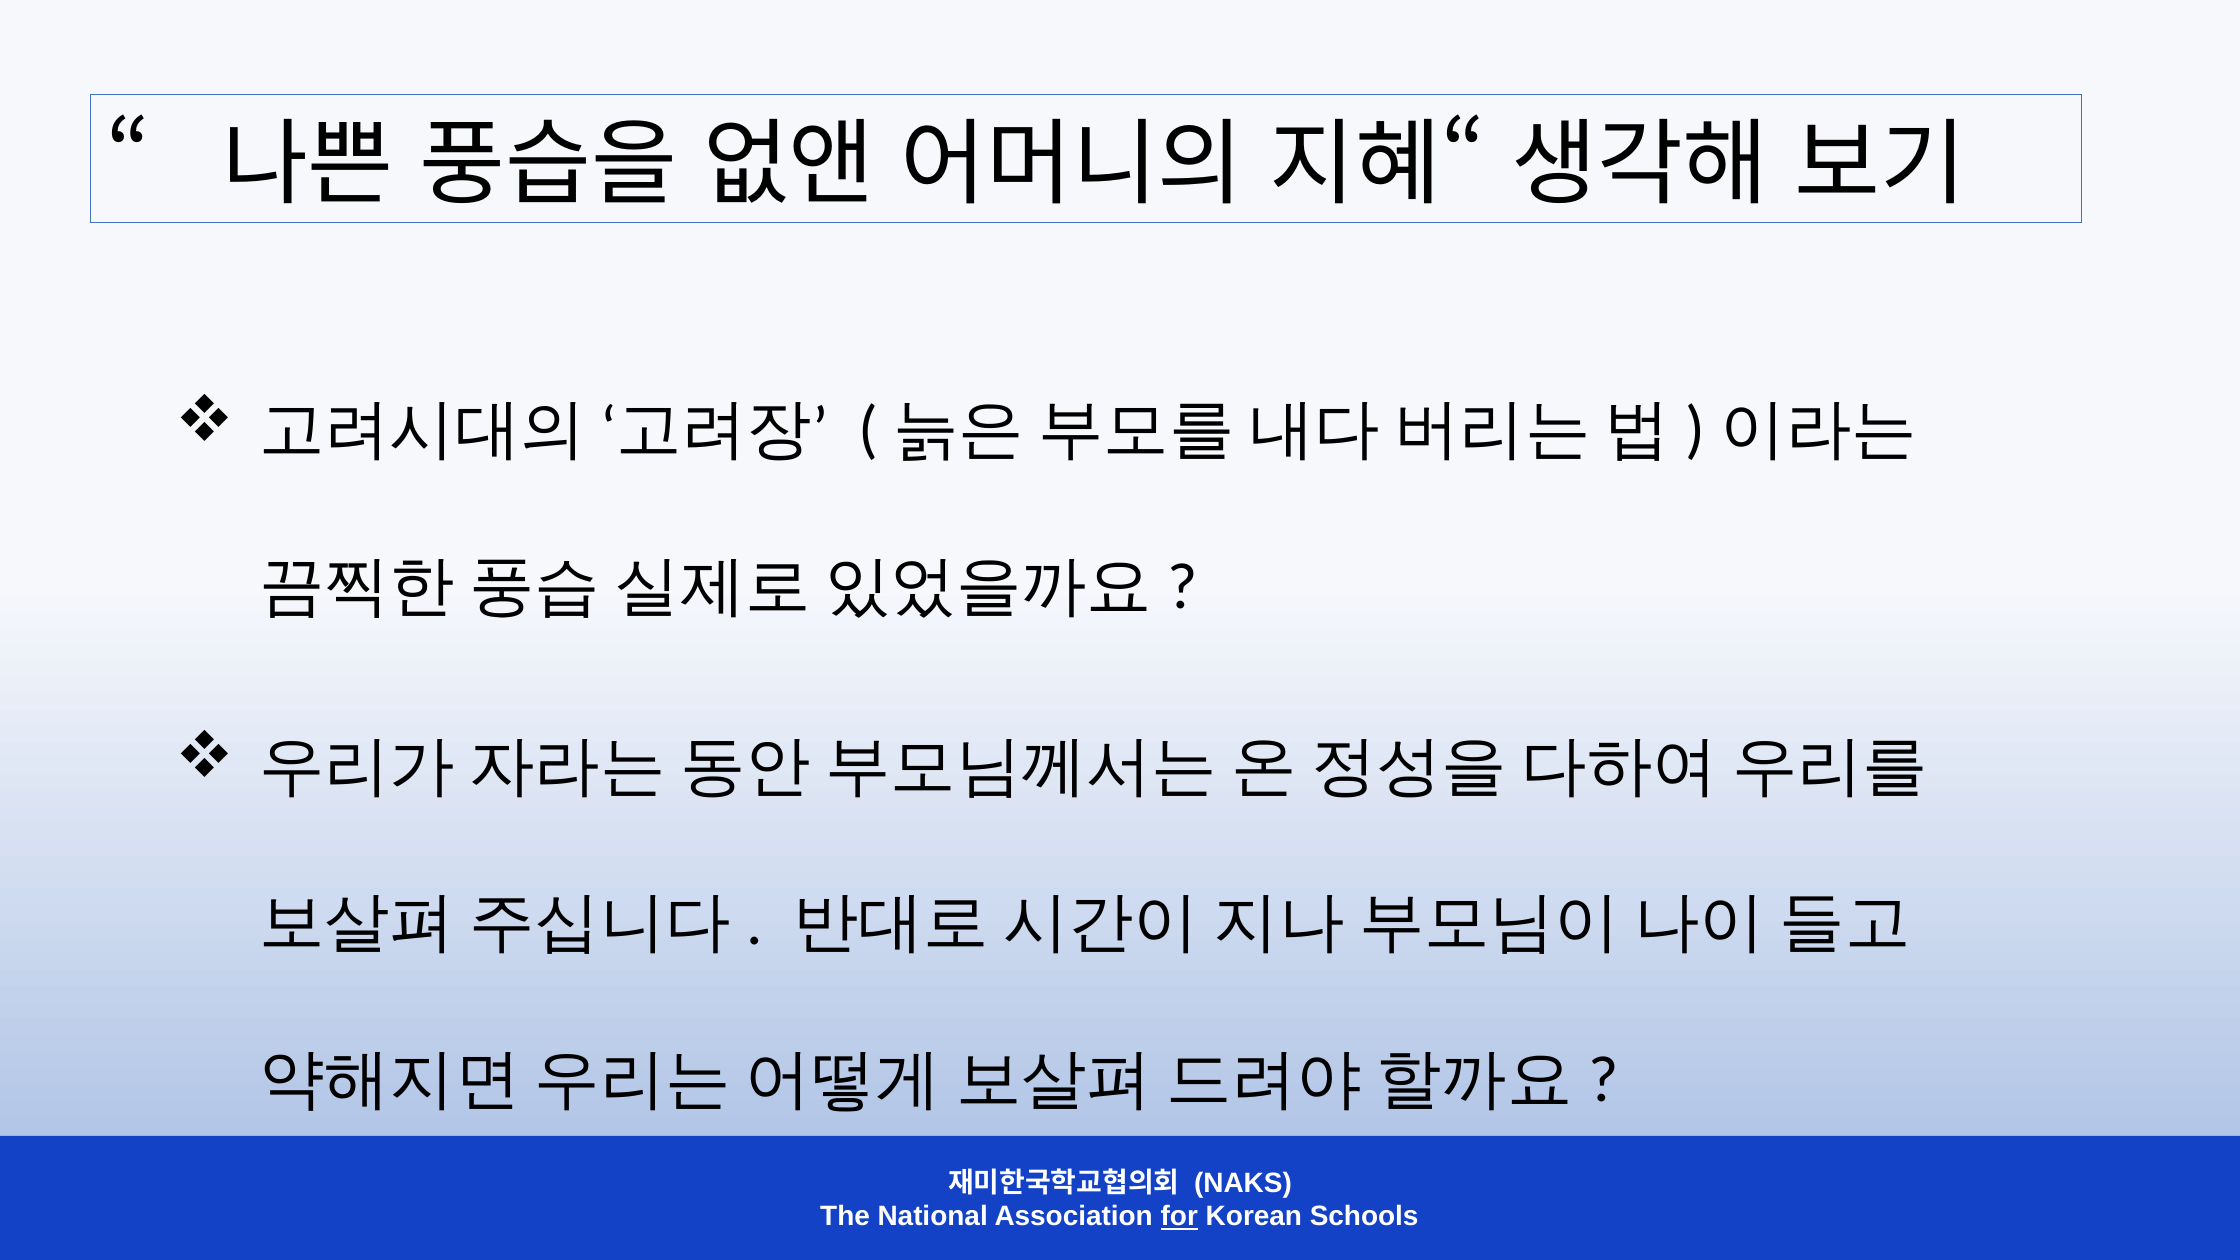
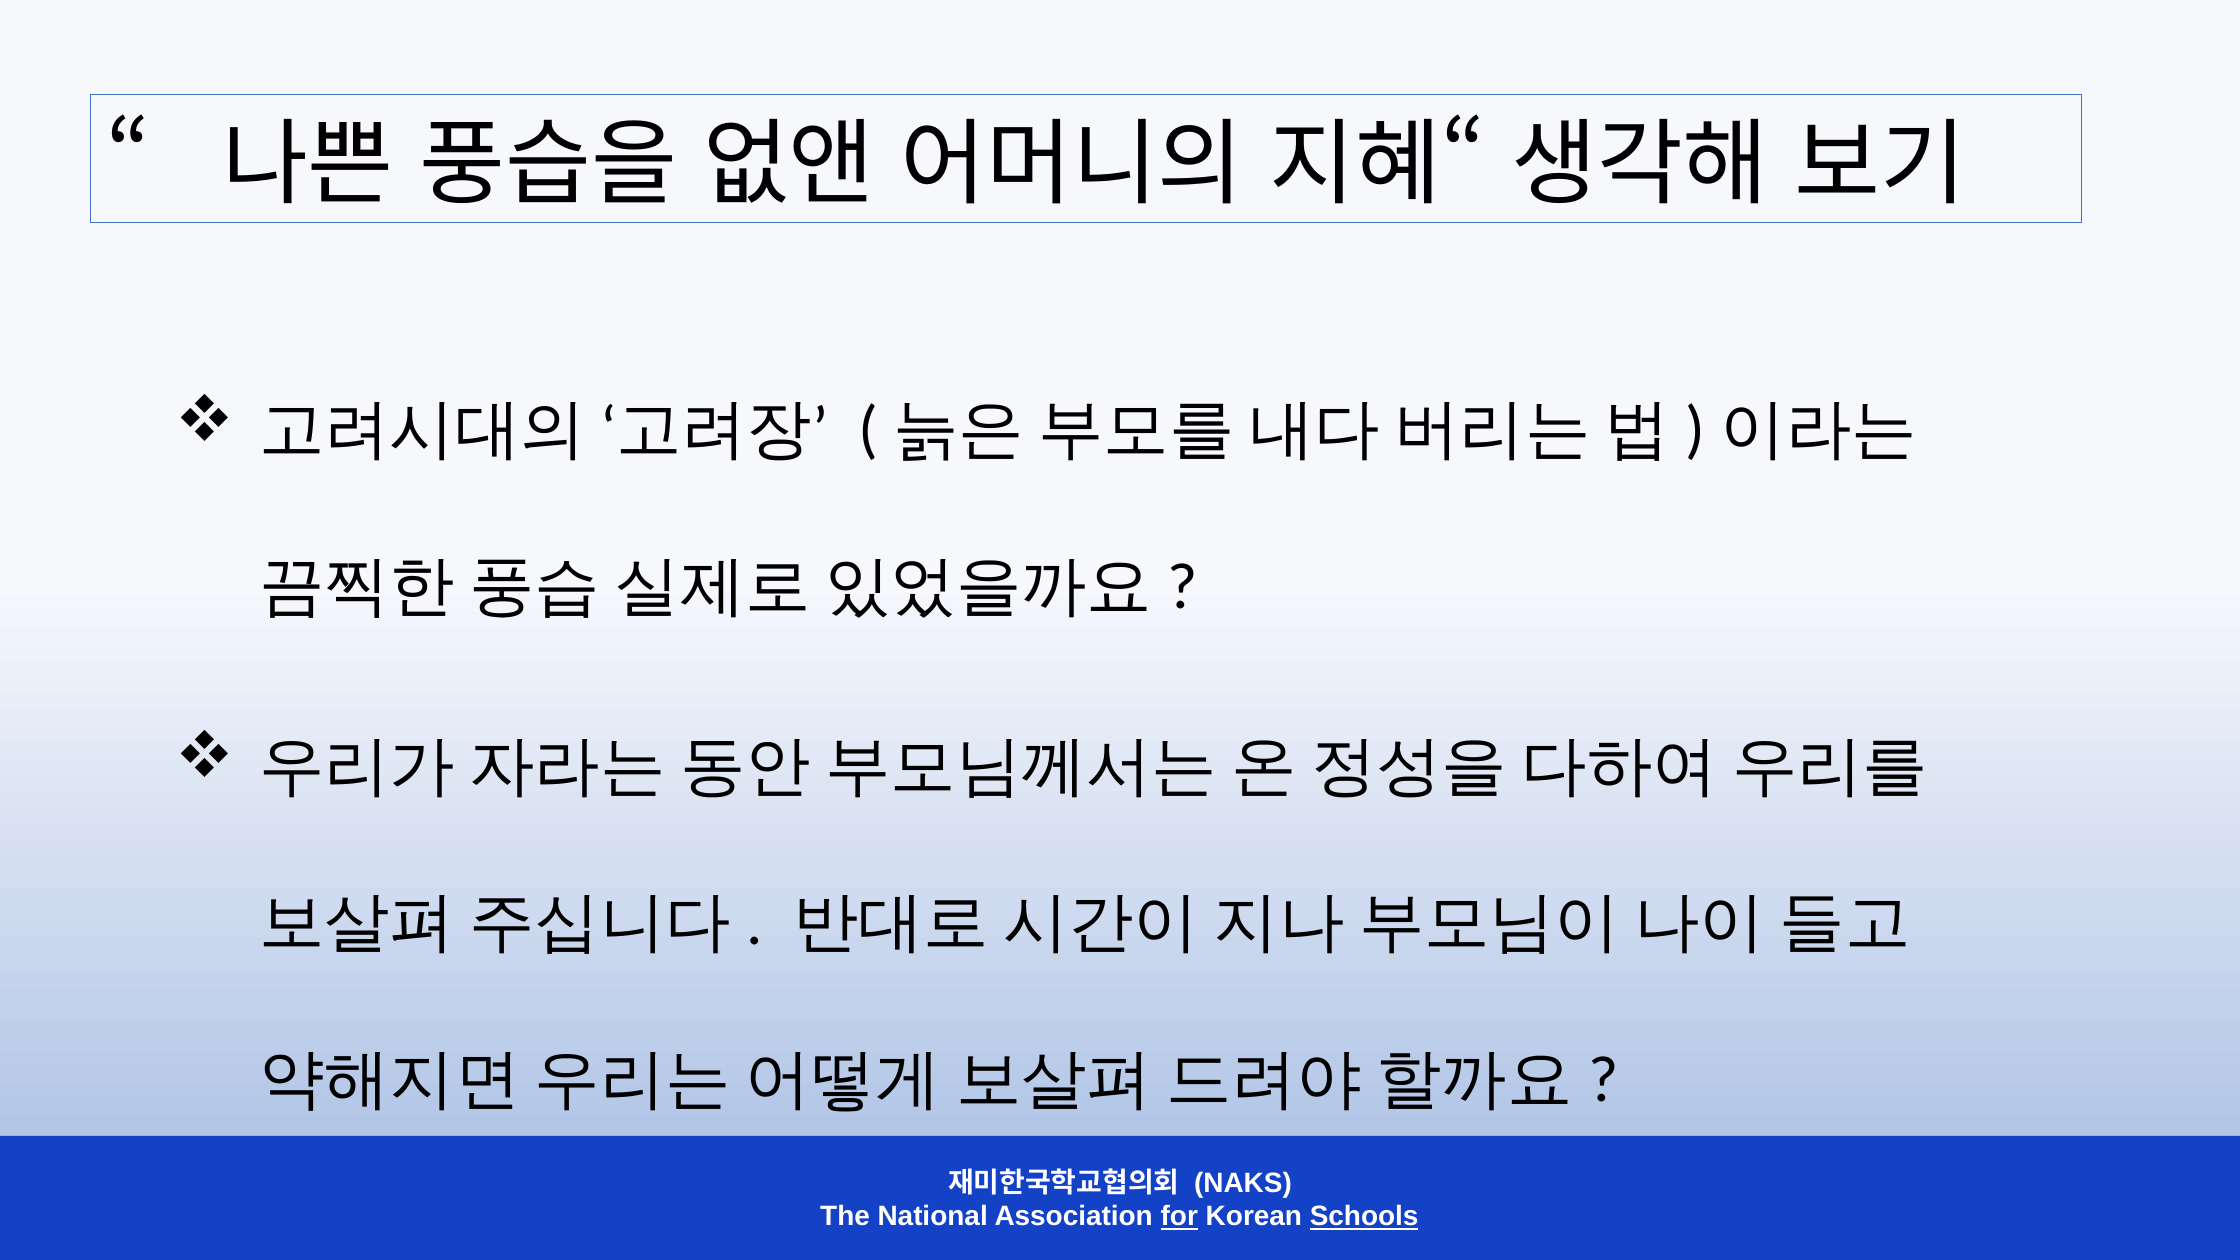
Schools underline: none -> present (1364, 1217)
